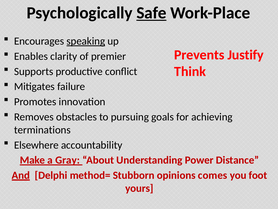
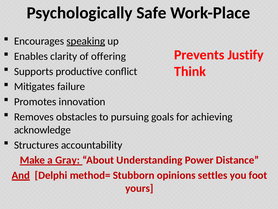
Safe underline: present -> none (151, 13)
premier: premier -> offering (109, 56)
terminations: terminations -> acknowledge (42, 130)
Elsewhere: Elsewhere -> Structures (36, 145)
comes: comes -> settles (213, 175)
